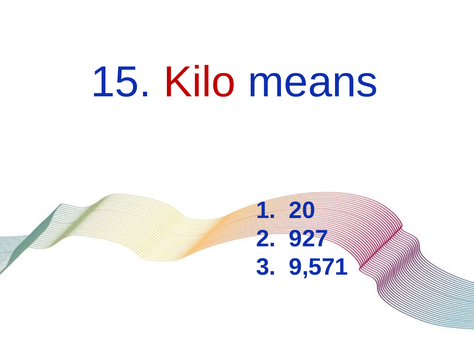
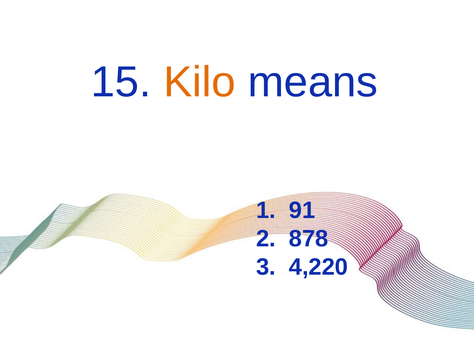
Kilo colour: red -> orange (200, 82)
20: 20 -> 91 (302, 211)
927: 927 -> 878 (309, 239)
9,571: 9,571 -> 4,220 (318, 267)
